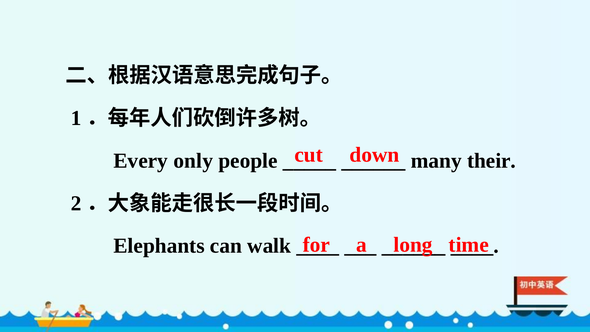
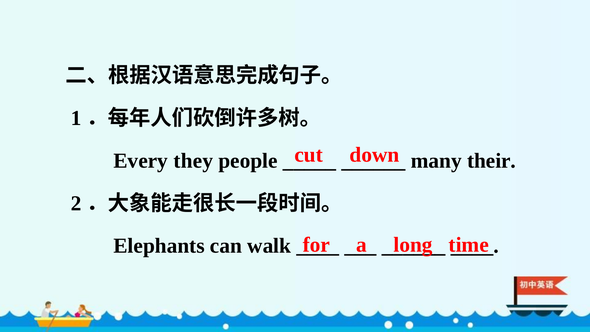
only: only -> they (193, 161)
